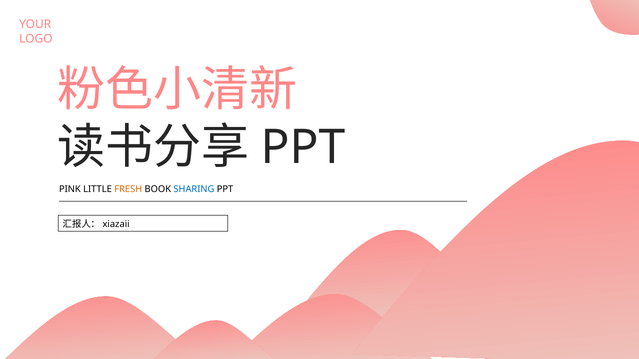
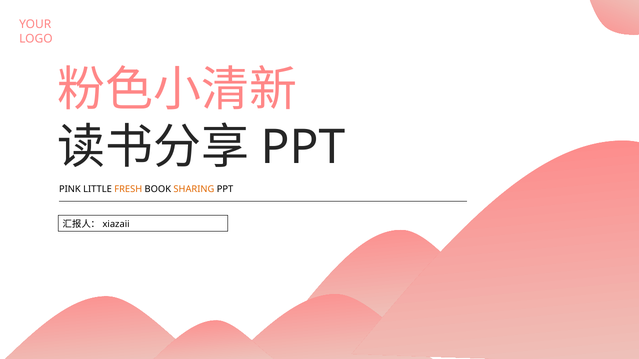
SHARING colour: blue -> orange (194, 189)
